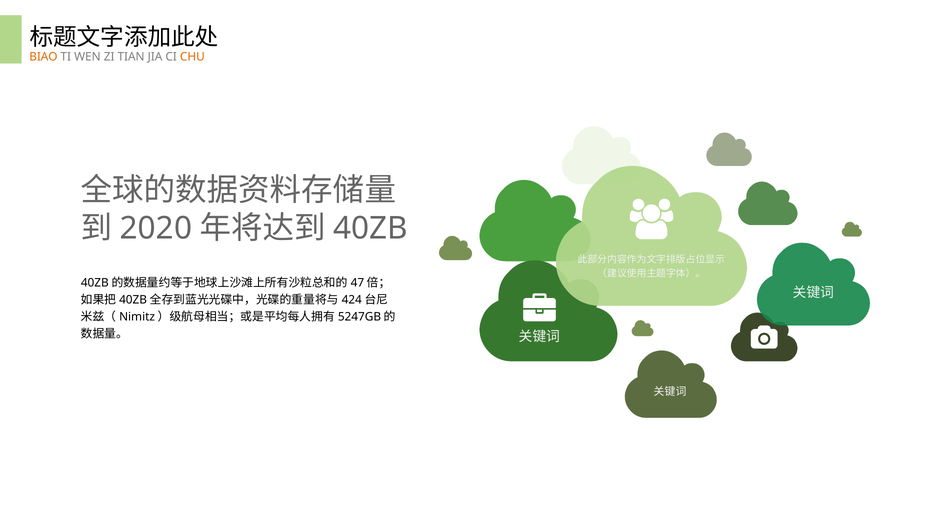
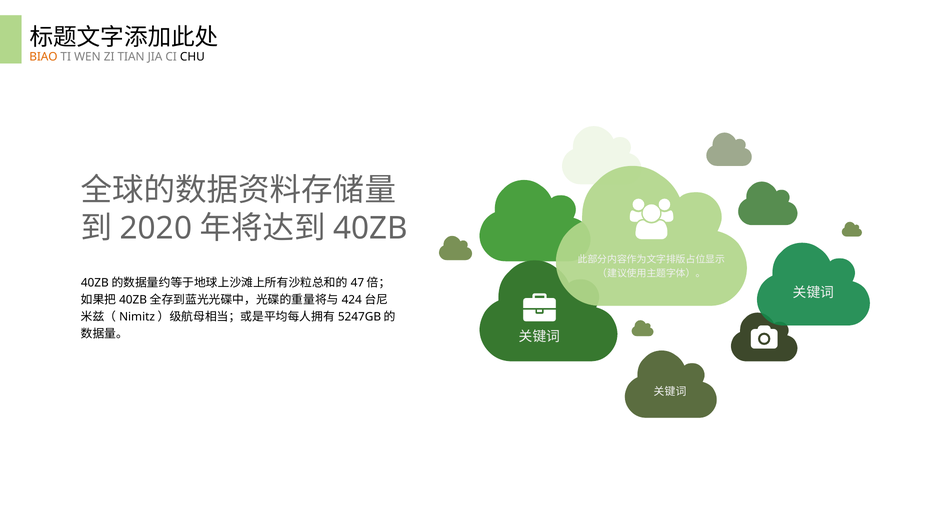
CHU colour: orange -> black (192, 57)
